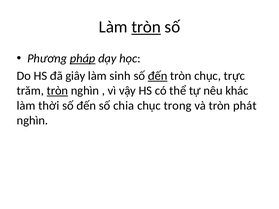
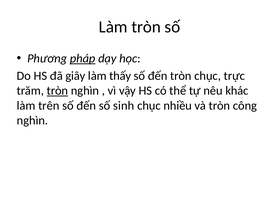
tròn underline: present -> none (146, 27)
sinh: sinh -> thấy (120, 76)
đến underline: present -> none (158, 76)
thời: thời -> trên (49, 106)
chia: chia -> sinh (124, 106)
trong: trong -> nhiều (178, 106)
phát: phát -> công (245, 106)
